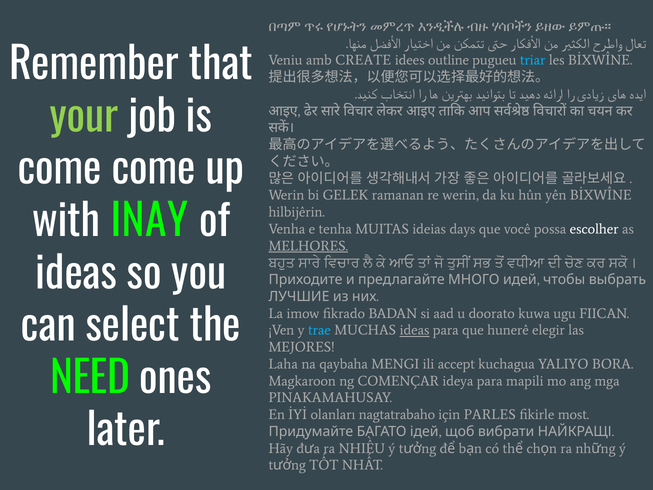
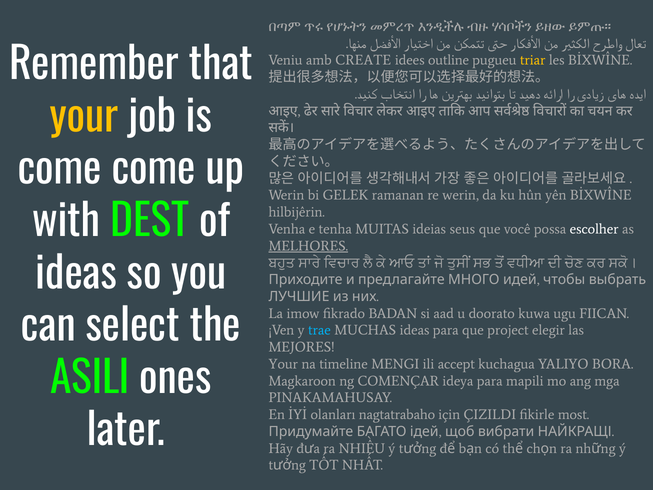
triar colour: light blue -> yellow (533, 60)
your colour: light green -> yellow (84, 117)
INAY: INAY -> DEST (150, 222)
days: days -> seus (462, 229)
ideas underline: present -> none (415, 330)
hunerê: hunerê -> project (508, 330)
Laha: Laha -> Your (283, 364)
qaybaha: qaybaha -> timeline (344, 364)
NEED: NEED -> ASILI (90, 378)
PARLES: PARLES -> ÇIZILDI (490, 414)
